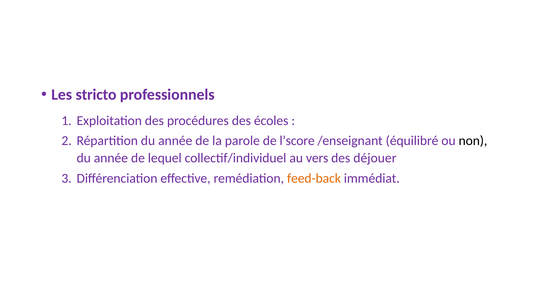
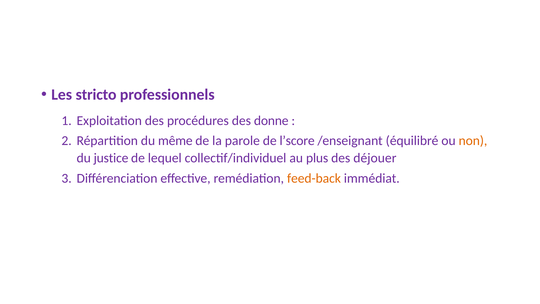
écoles: écoles -> donne (271, 121)
Répartition du année: année -> même (175, 141)
non colour: black -> orange (473, 141)
année: année -> justice (111, 158)
vers: vers -> plus (317, 158)
